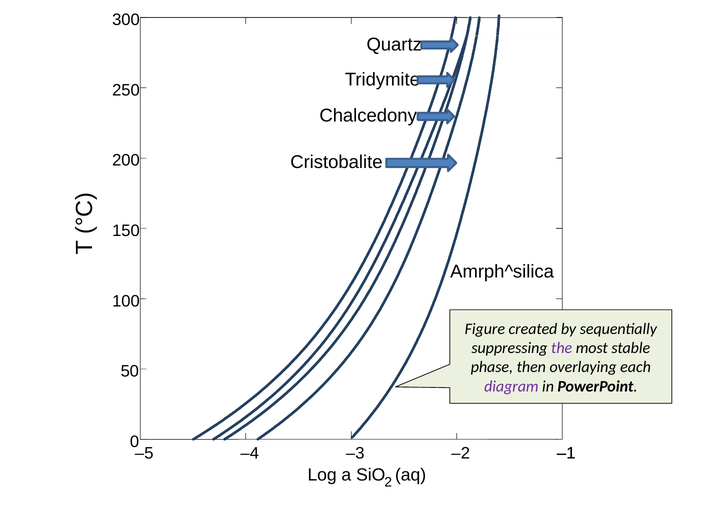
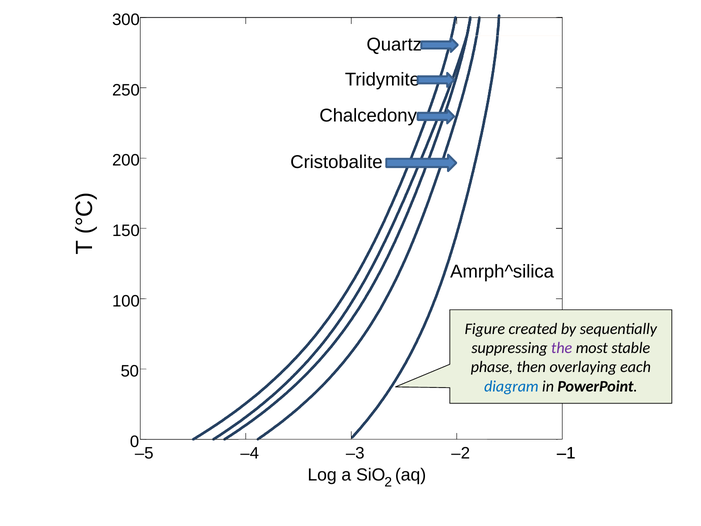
diagram colour: purple -> blue (511, 386)
